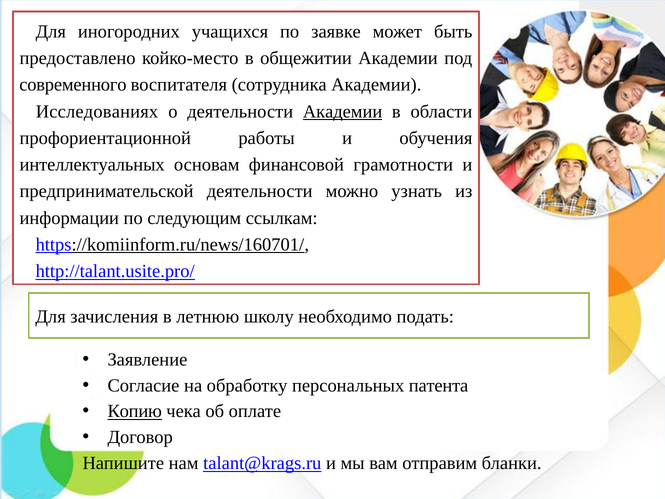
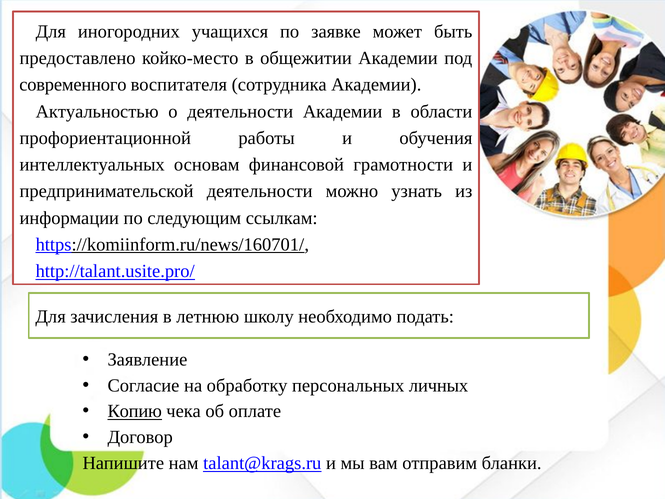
Исследованиях: Исследованиях -> Актуальностью (97, 111)
Академии underline: present -> none (343, 111)
патента: патента -> личных (439, 385)
